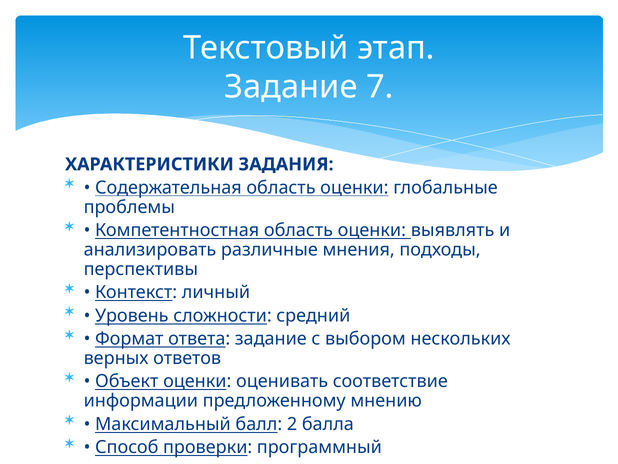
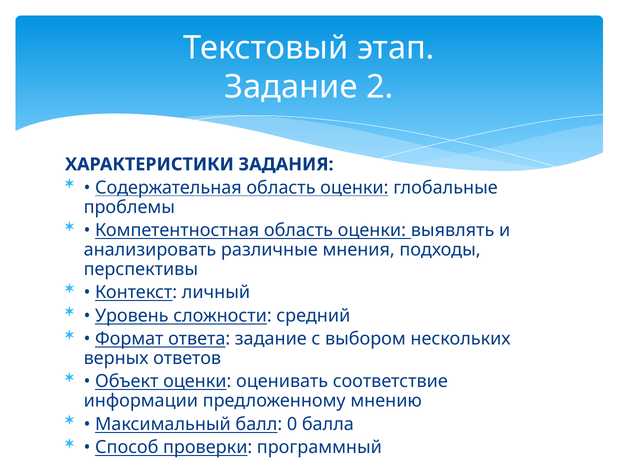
7: 7 -> 2 (380, 87)
2: 2 -> 0 (292, 424)
